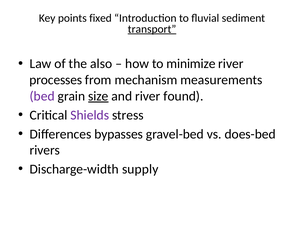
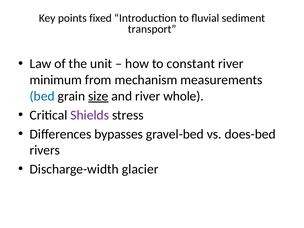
transport underline: present -> none (152, 29)
also: also -> unit (101, 64)
minimize: minimize -> constant (191, 64)
processes: processes -> minimum (56, 80)
bed colour: purple -> blue (42, 96)
found: found -> whole (184, 96)
supply: supply -> glacier (140, 169)
